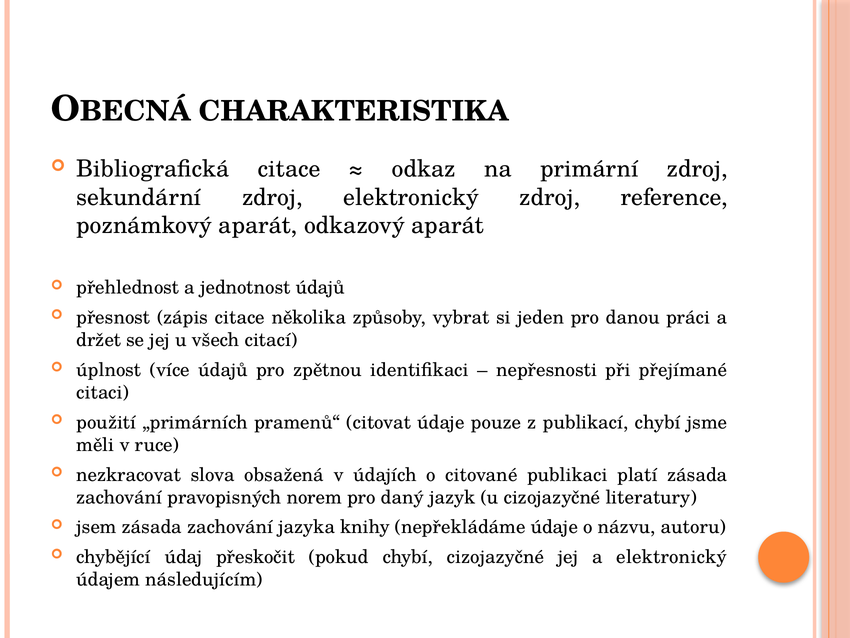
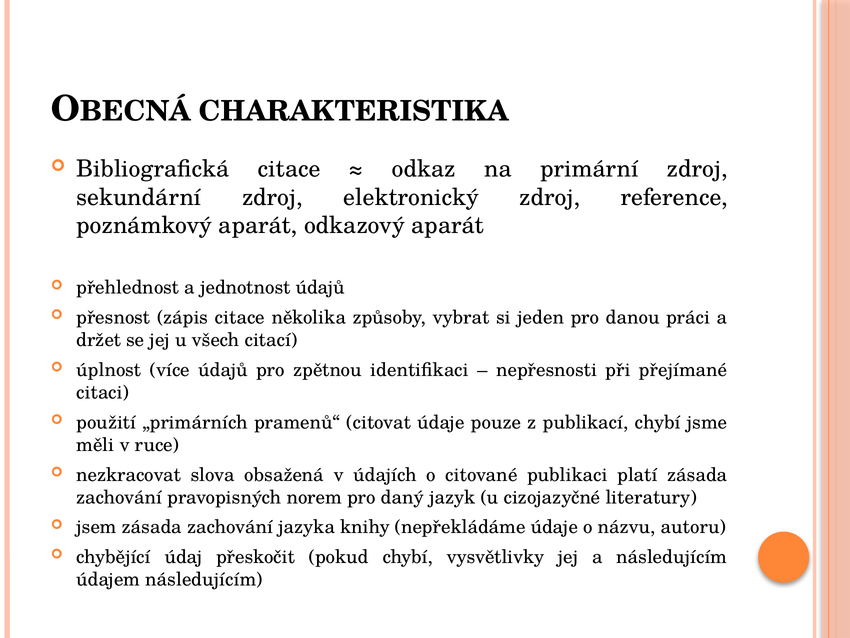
chybí cizojazyčné: cizojazyčné -> vysvětlivky (495, 557)
a elektronický: elektronický -> následujícím (672, 557)
